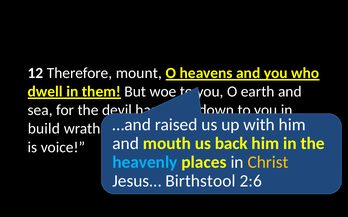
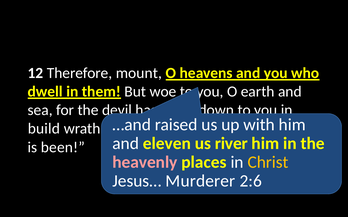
mouth: mouth -> eleven (167, 144)
back: back -> river (231, 144)
voice: voice -> been (63, 148)
heavenly colour: light blue -> pink (145, 162)
Birthstool: Birthstool -> Murderer (200, 181)
